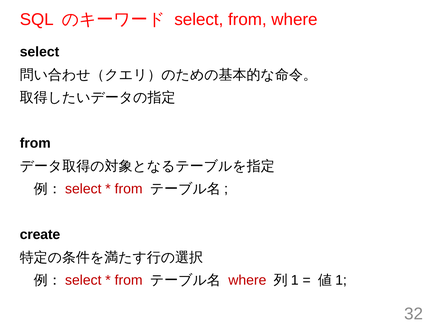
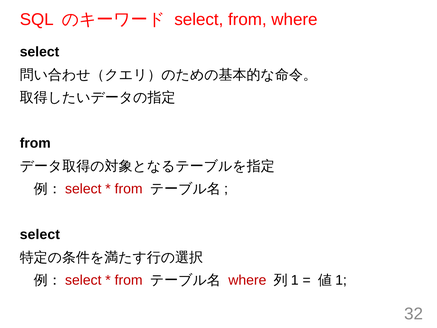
create: create -> select (40, 234)
